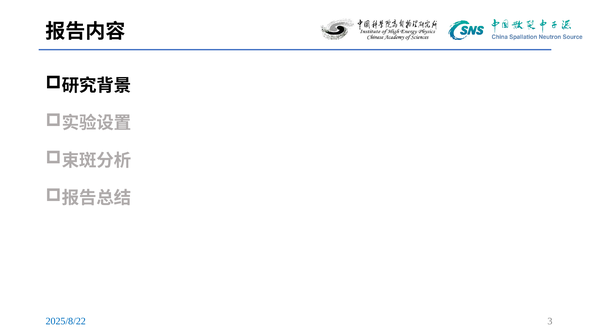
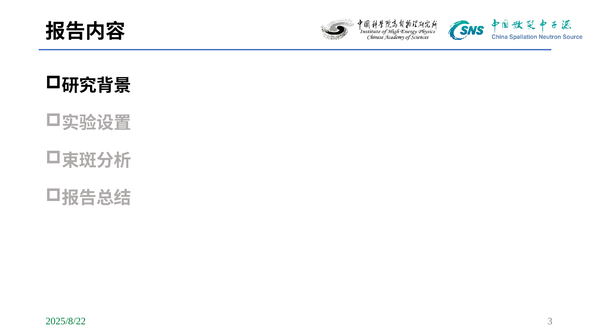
2025/8/22 colour: blue -> green (66, 321)
